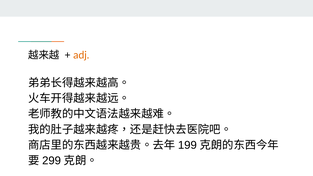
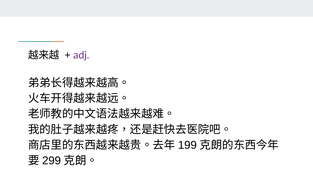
adj colour: orange -> purple (81, 55)
